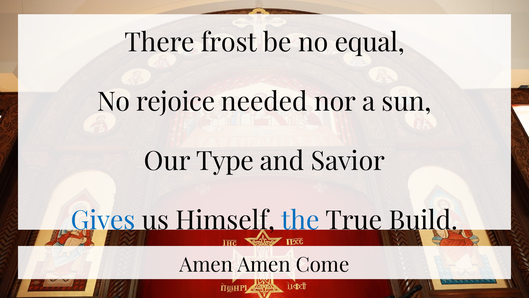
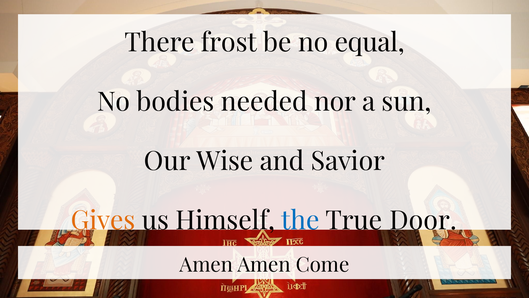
rejoice: rejoice -> bodies (175, 102)
Type: Type -> Wise (225, 161)
Gives colour: blue -> orange (103, 220)
Build: Build -> Door (423, 220)
